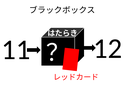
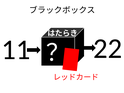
12: 12 -> 22 (108, 49)
